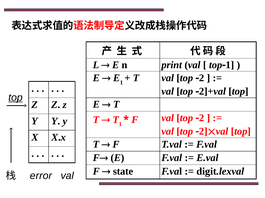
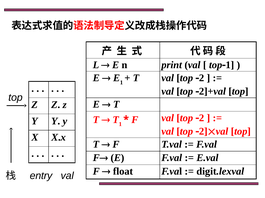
top underline: present -> none (15, 98)
state: state -> float (123, 172)
error: error -> entry (41, 176)
